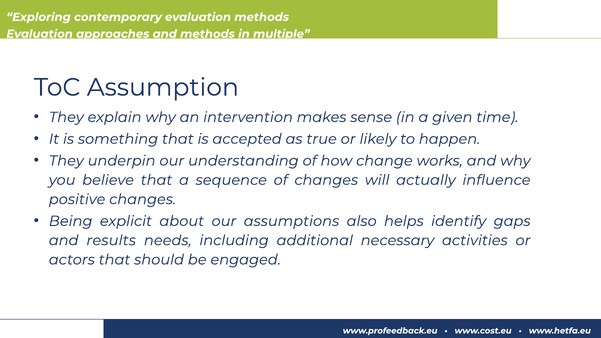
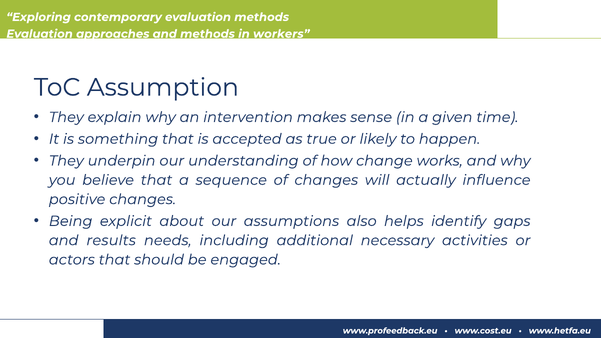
multiple: multiple -> workers (281, 34)
